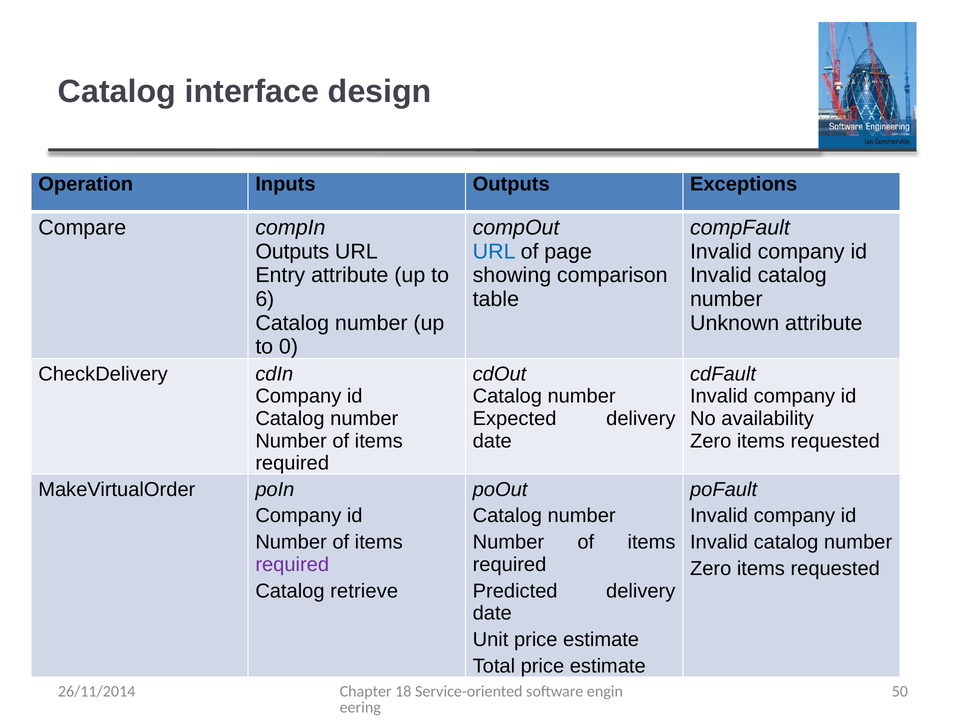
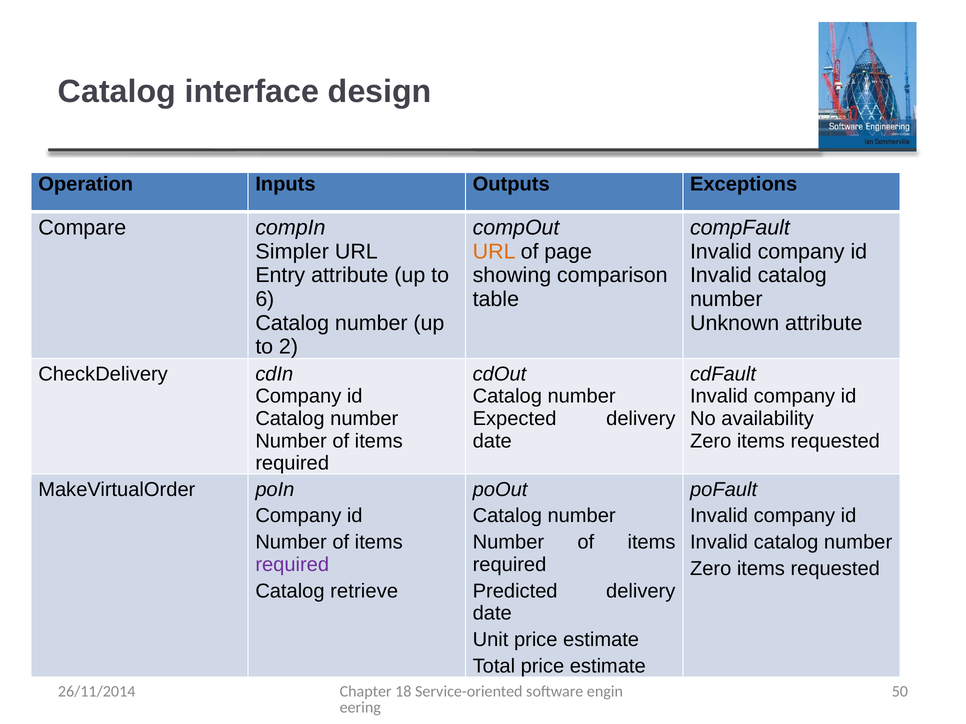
Outputs: Outputs -> Simpler (292, 252)
URL colour: blue -> orange (494, 252)
0: 0 -> 2 (289, 347)
